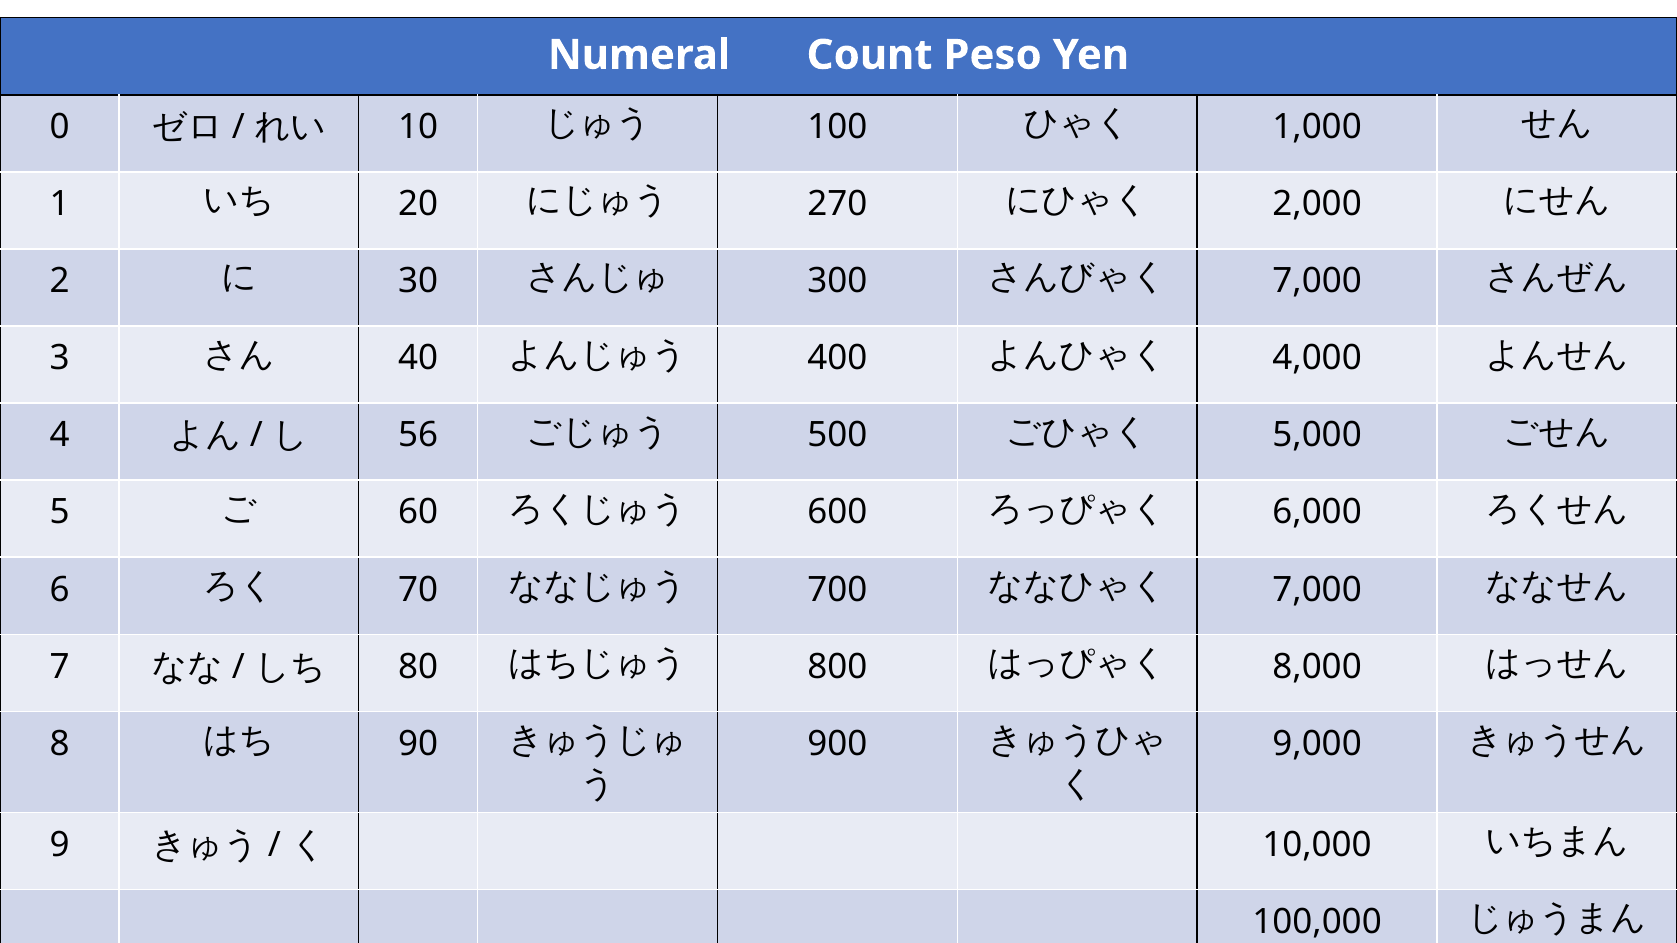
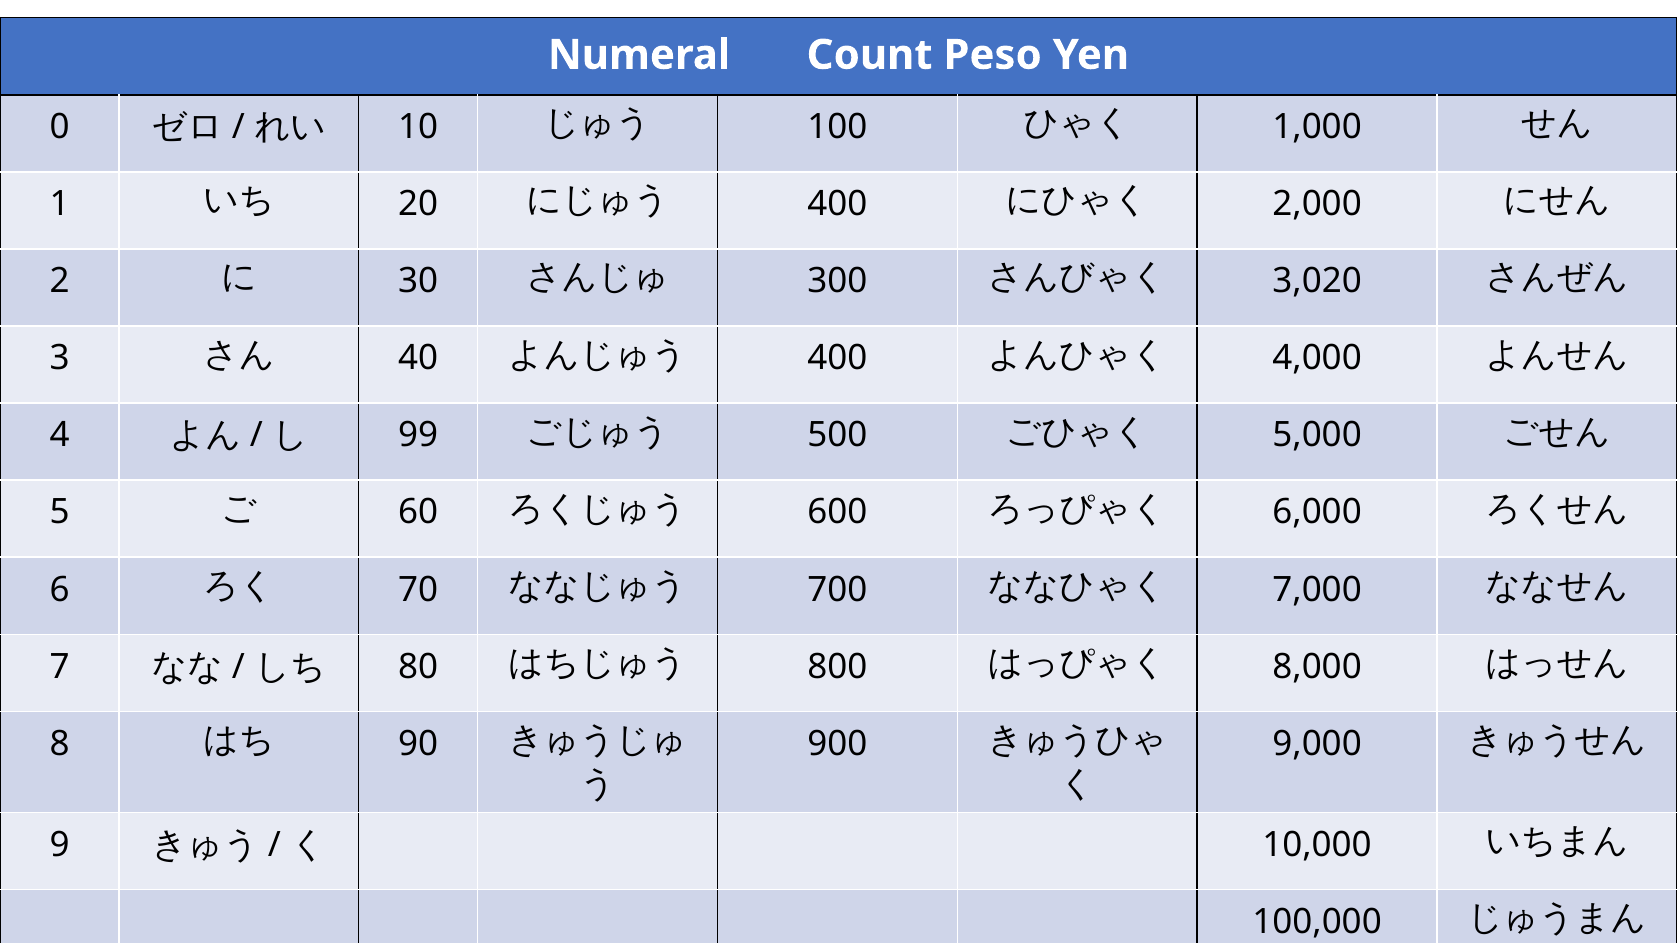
270: 270 -> 400 (837, 204)
7,000: 7,000 -> 3,020 (1317, 281)
56: 56 -> 99 (418, 436)
